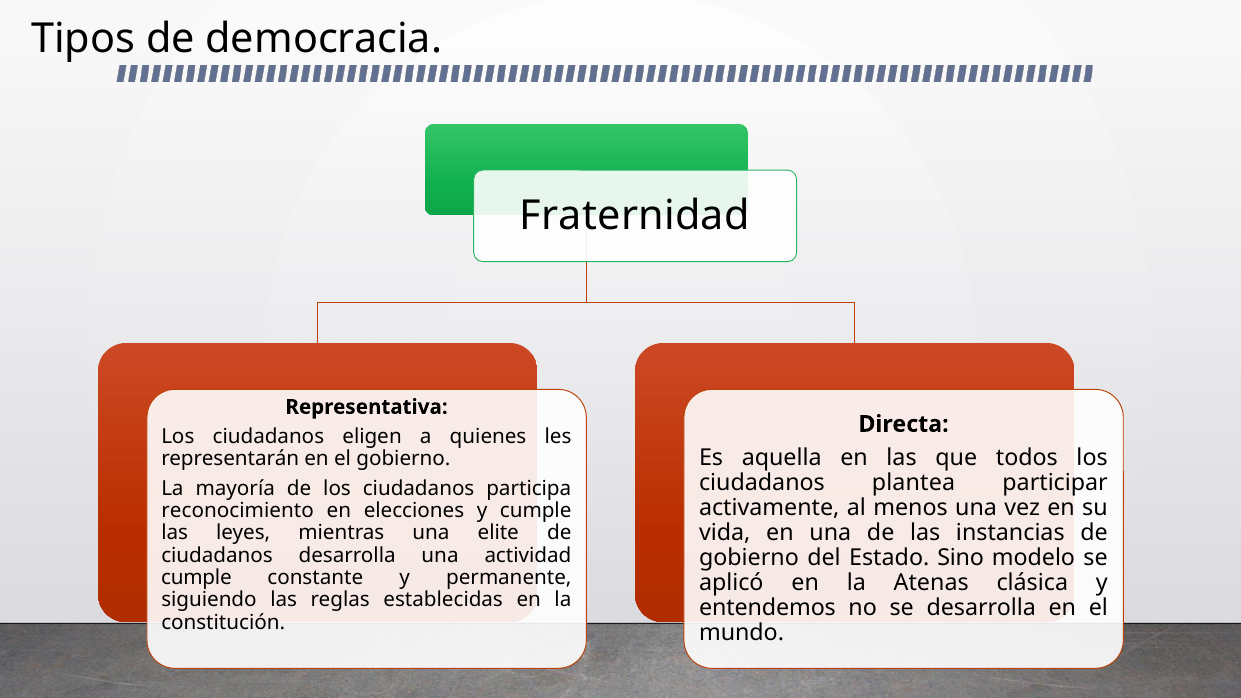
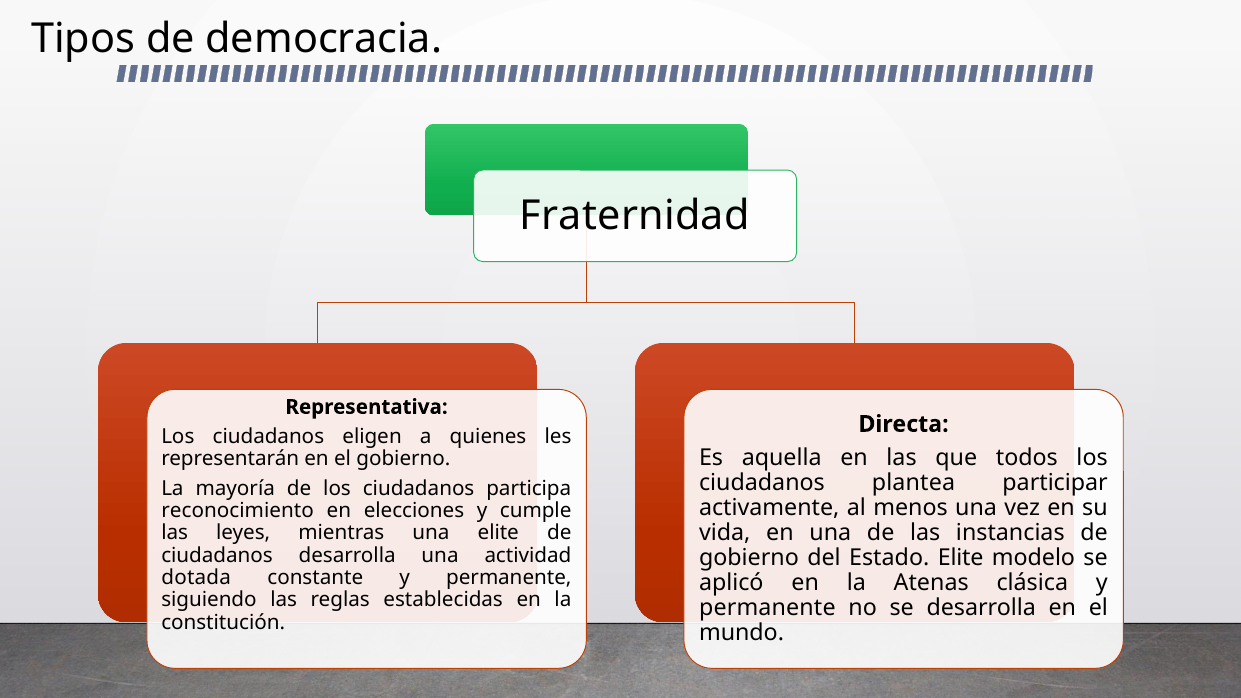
Estado Sino: Sino -> Elite (961, 558)
cumple: cumple -> dotada (196, 578)
entendemos: entendemos -> permanente (767, 608)
